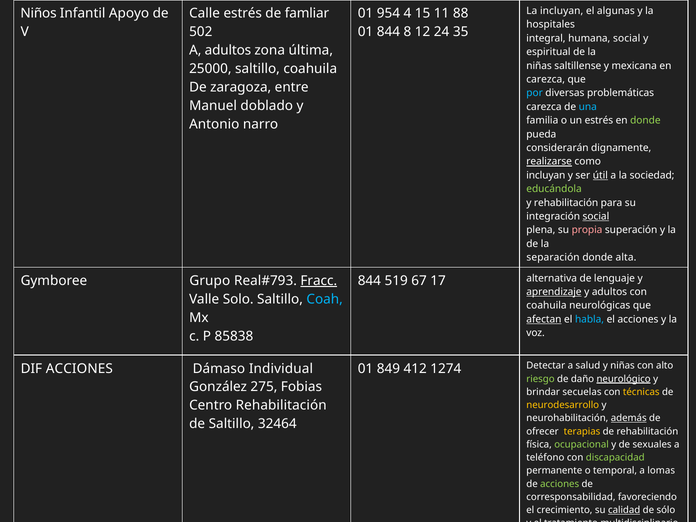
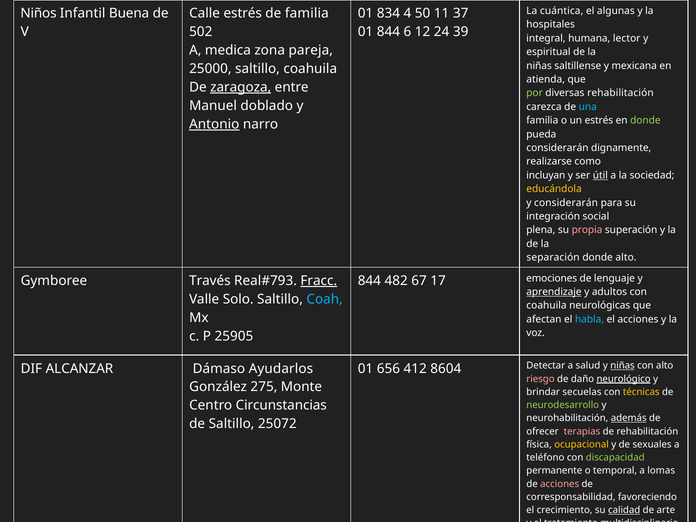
La incluyan: incluyan -> cuántica (562, 11)
Apoyo: Apoyo -> Buena (129, 14)
de famliar: famliar -> familia (307, 14)
954: 954 -> 834 (388, 14)
15: 15 -> 50 (423, 14)
88: 88 -> 37 (461, 14)
8: 8 -> 6 (407, 32)
35: 35 -> 39 (461, 32)
humana social: social -> lector (627, 38)
A adultos: adultos -> medica (228, 50)
última: última -> pareja (311, 50)
carezca: carezca -> atienda (546, 79)
zaragoza underline: none -> present (241, 87)
por colour: light blue -> light green (535, 93)
diversas problemáticas: problemáticas -> rehabilitación (620, 93)
Antonio underline: none -> present (214, 124)
realizarse underline: present -> none (549, 162)
educándola colour: light green -> yellow (554, 189)
y rehabilitación: rehabilitación -> considerarán (566, 203)
social underline: present -> none (596, 216)
donde alta: alta -> alto (626, 258)
Grupo: Grupo -> Través (210, 281)
519: 519 -> 482 (396, 281)
alternativa: alternativa -> emociones (552, 278)
afectan underline: present -> none (544, 319)
85838: 85838 -> 25905 (234, 336)
DIF ACCIONES: ACCIONES -> ALCANZAR (79, 369)
Individual: Individual -> Ayudarlos (281, 369)
849: 849 -> 656 (388, 369)
1274: 1274 -> 8604 (446, 369)
niñas underline: none -> present (623, 366)
riesgo colour: light green -> pink (540, 379)
Fobias: Fobias -> Monte (301, 387)
Centro Rehabilitación: Rehabilitación -> Circunstancias (281, 405)
neurodesarrollo colour: yellow -> light green (563, 405)
32464: 32464 -> 25072 (277, 424)
terapias colour: yellow -> pink (582, 431)
ocupacional colour: light green -> yellow (582, 444)
acciones colour: light green -> pink (560, 484)
sólo: sólo -> arte (666, 510)
